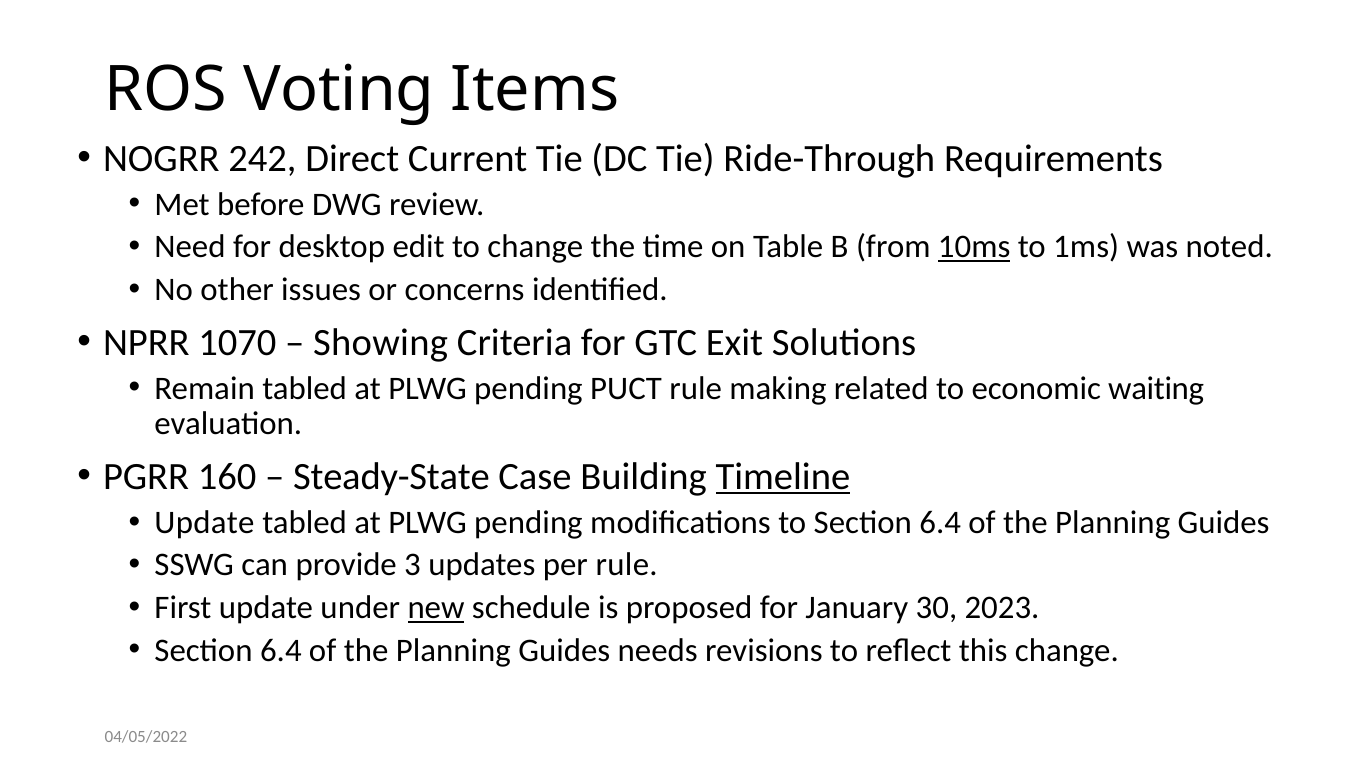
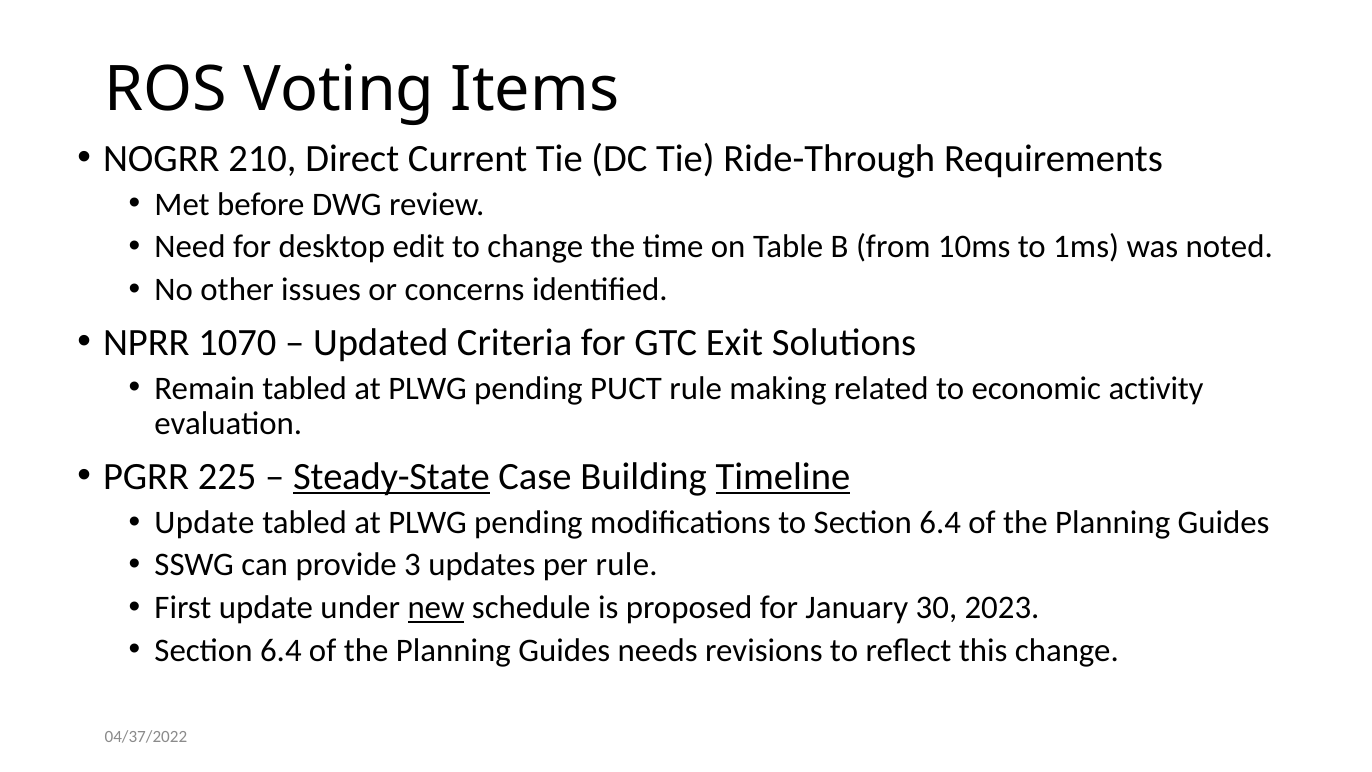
242: 242 -> 210 (262, 158)
10ms underline: present -> none (974, 247)
Showing: Showing -> Updated (381, 342)
waiting: waiting -> activity (1156, 388)
160: 160 -> 225 (227, 476)
Steady-State underline: none -> present (391, 476)
04/05/2022: 04/05/2022 -> 04/37/2022 (146, 737)
